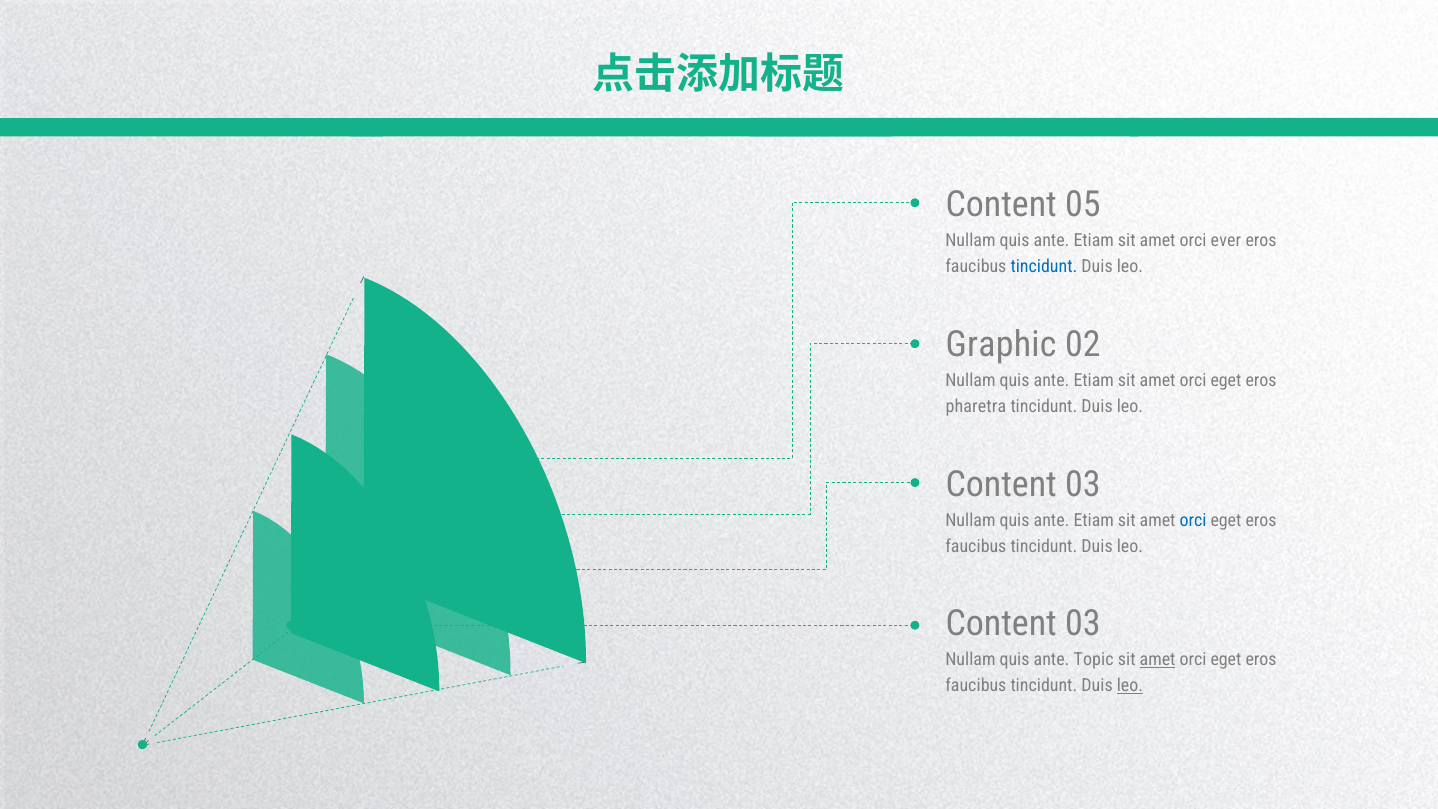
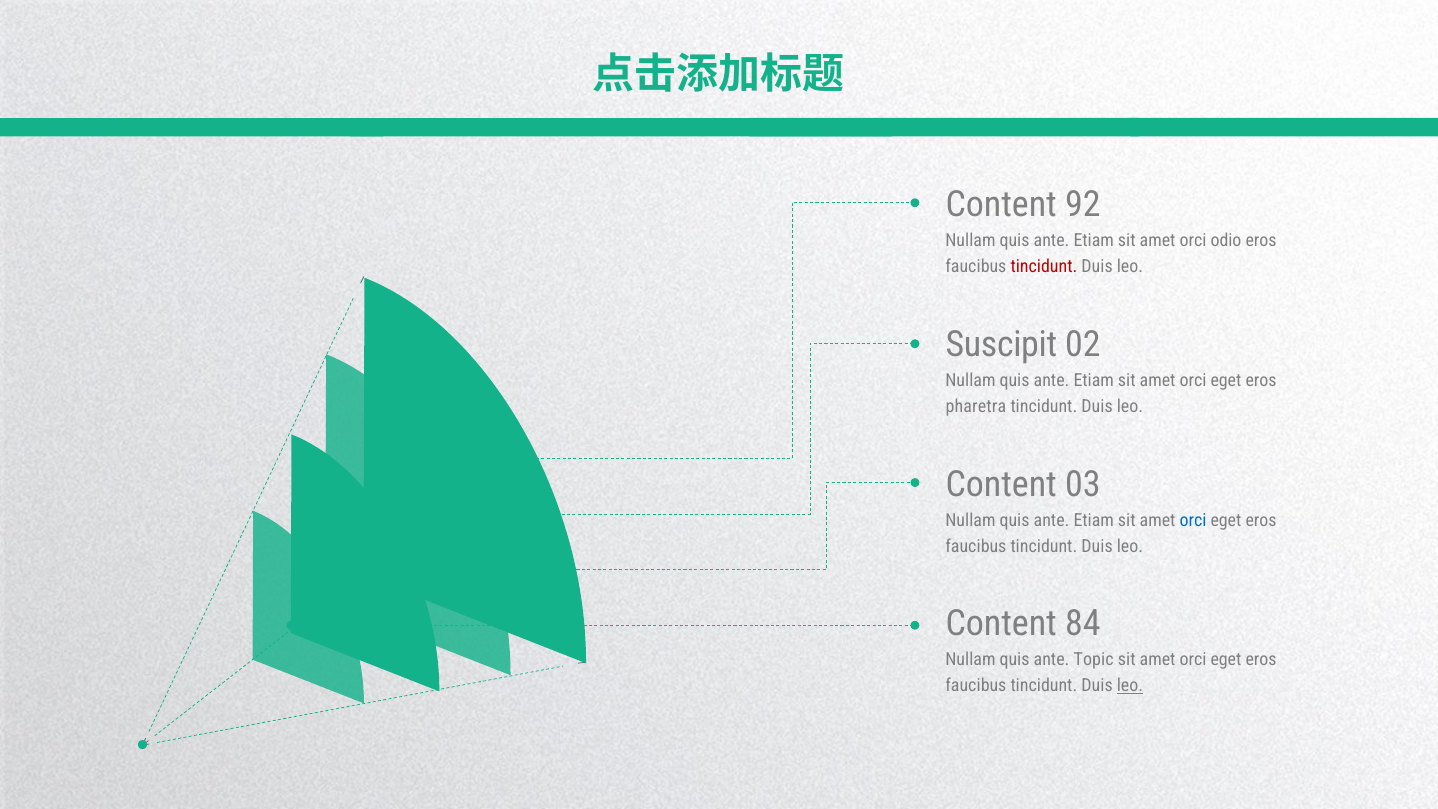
05: 05 -> 92 (1083, 205)
ever: ever -> odio (1226, 241)
tincidunt colour: blue -> red (1044, 267)
Graphic: Graphic -> Suscipit (1001, 345)
03: 03 -> 84 (1083, 624)
amet underline: present -> none (1158, 660)
